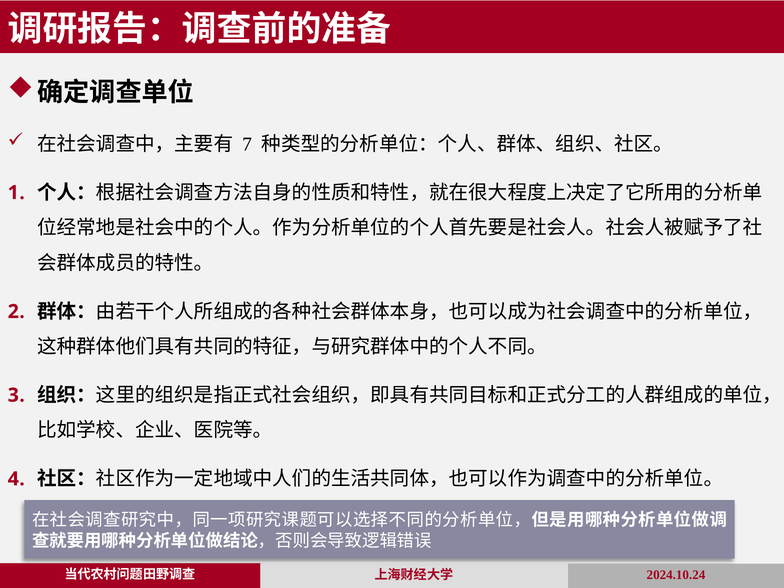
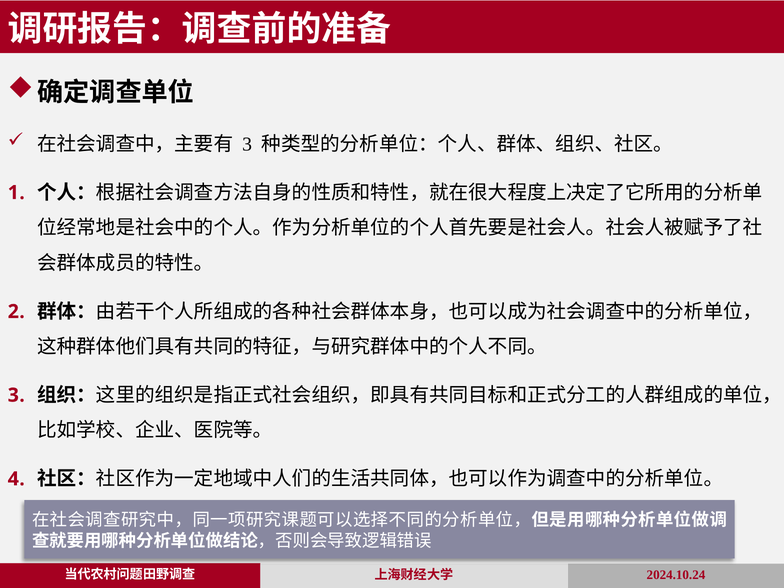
7: 7 -> 3 (247, 144)
